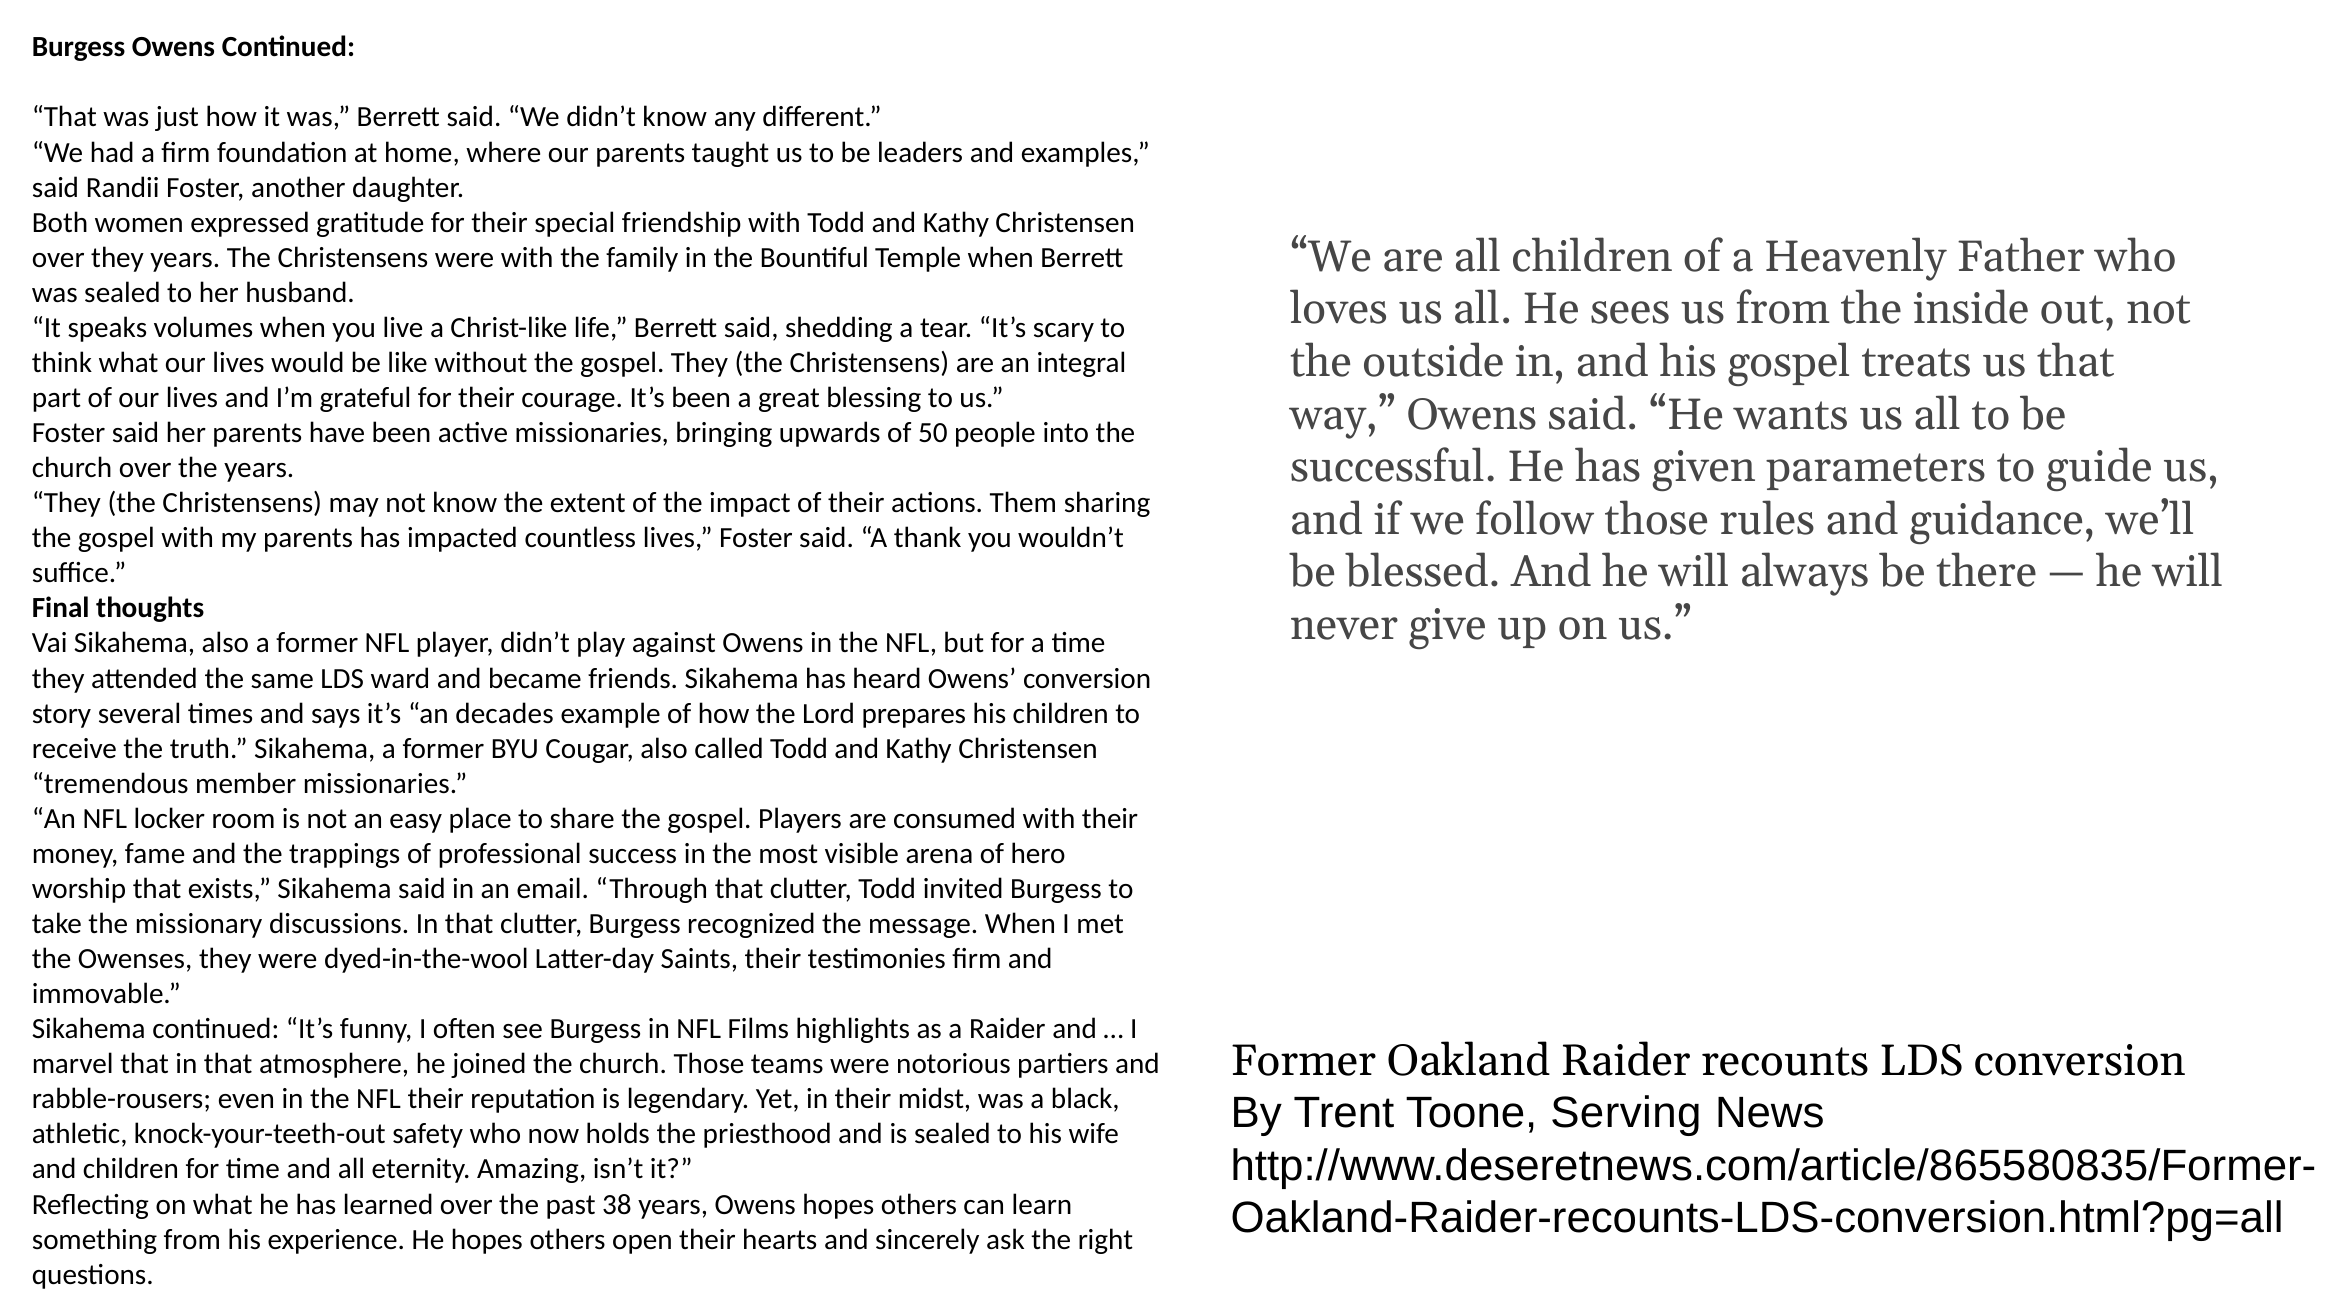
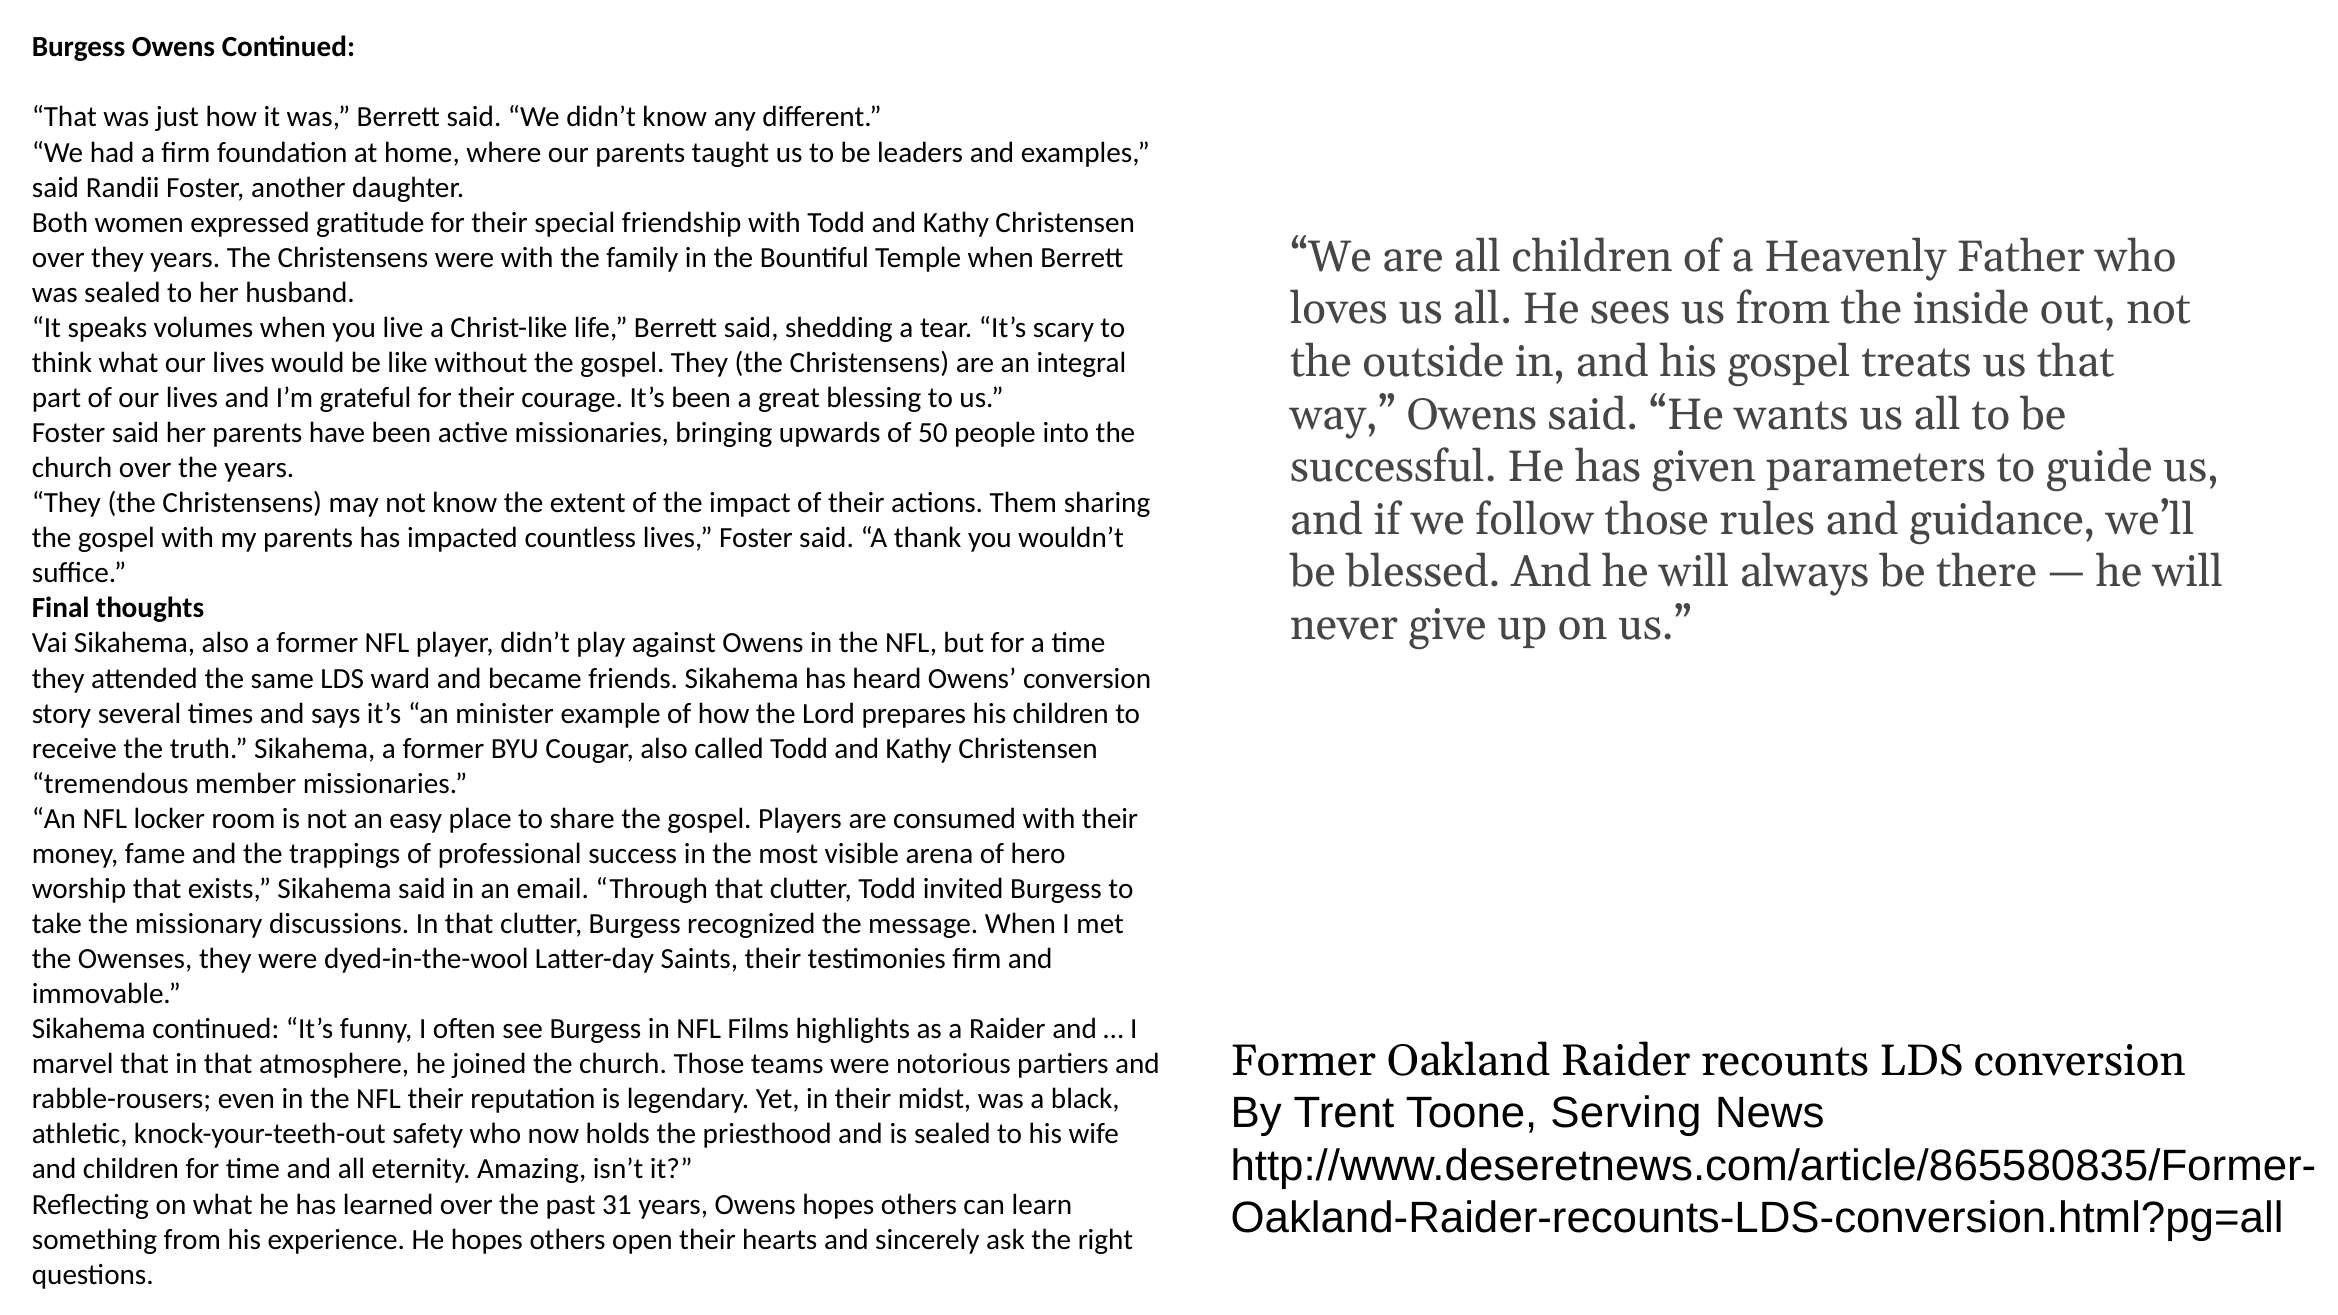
decades: decades -> minister (505, 714)
38: 38 -> 31 (617, 1204)
